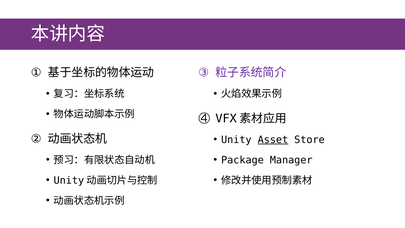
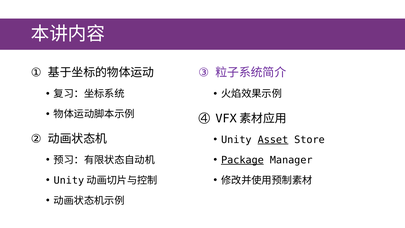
Package underline: none -> present (242, 160)
